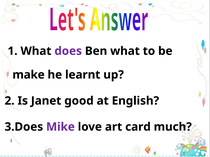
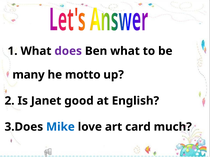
make: make -> many (29, 75)
learnt: learnt -> motto (83, 75)
Mike colour: purple -> blue (60, 127)
